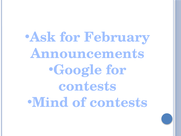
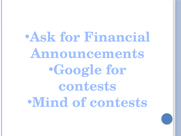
February: February -> Financial (117, 37)
